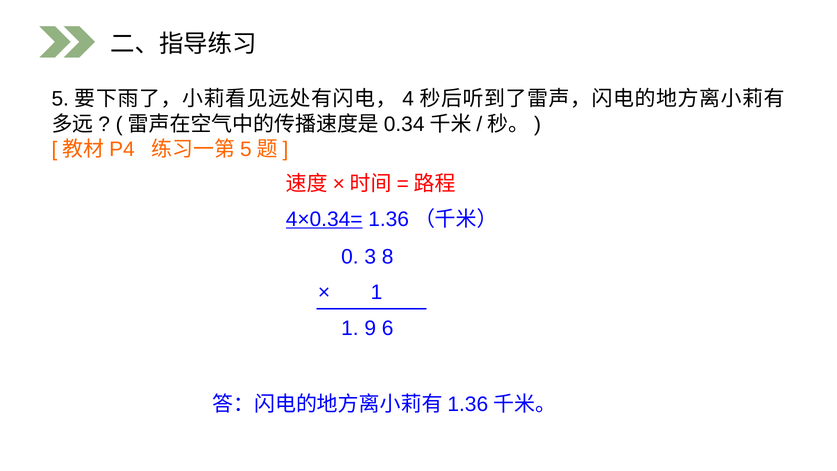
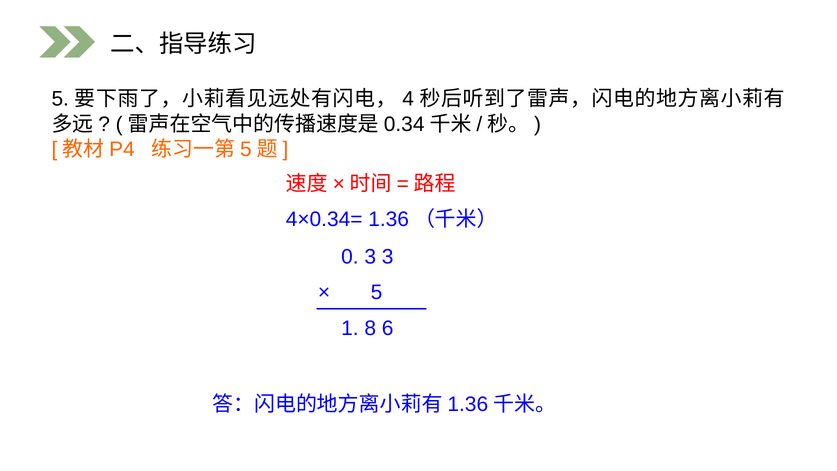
4×0.34= underline: present -> none (324, 219)
3 8: 8 -> 3 (388, 257)
1: 1 -> 5 (377, 292)
9: 9 -> 8 (370, 328)
